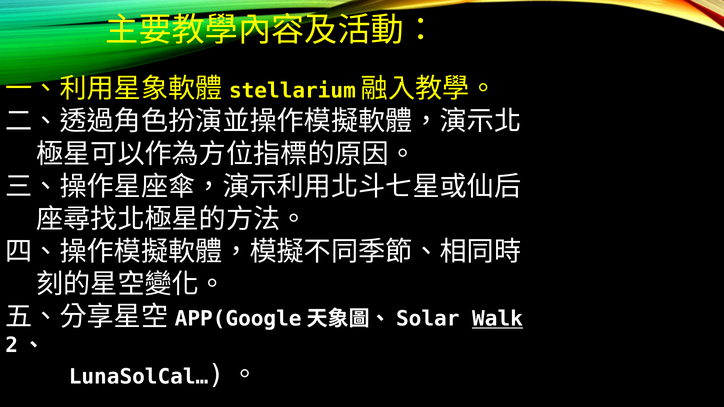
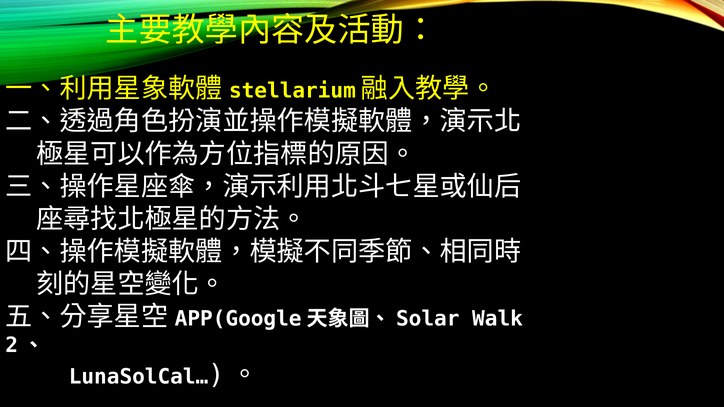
Walk underline: present -> none (498, 319)
